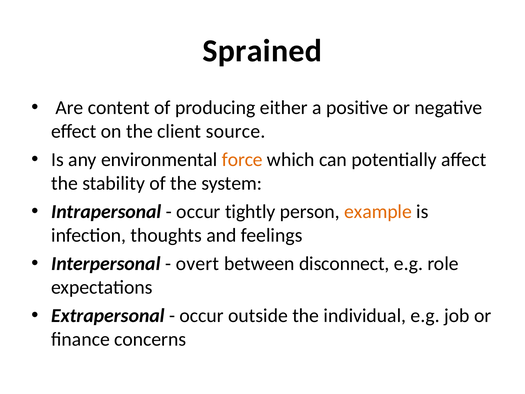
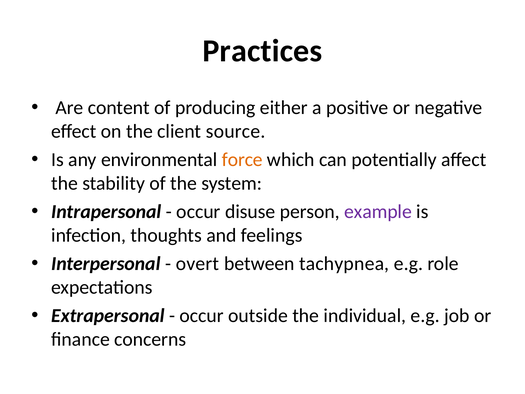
Sprained: Sprained -> Practices (262, 51)
tightly: tightly -> disuse (250, 212)
example colour: orange -> purple (378, 212)
disconnect: disconnect -> tachypnea (344, 264)
